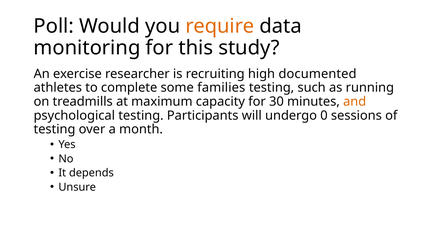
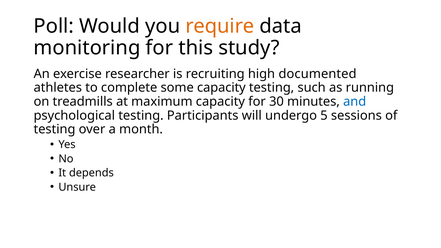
some families: families -> capacity (221, 88)
and colour: orange -> blue (355, 102)
0: 0 -> 5 (324, 115)
